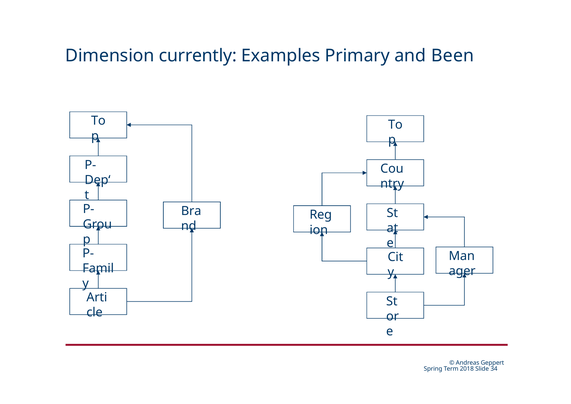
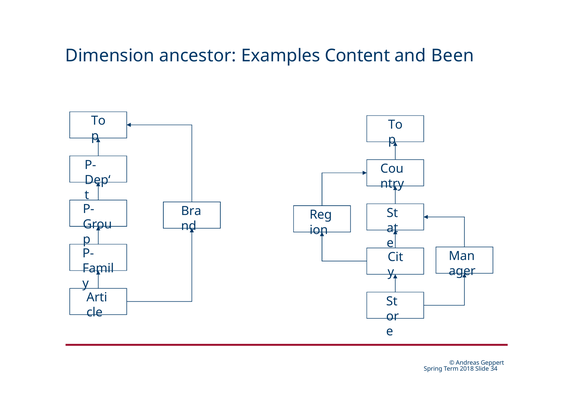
currently: currently -> ancestor (198, 56)
Primary: Primary -> Content (357, 56)
